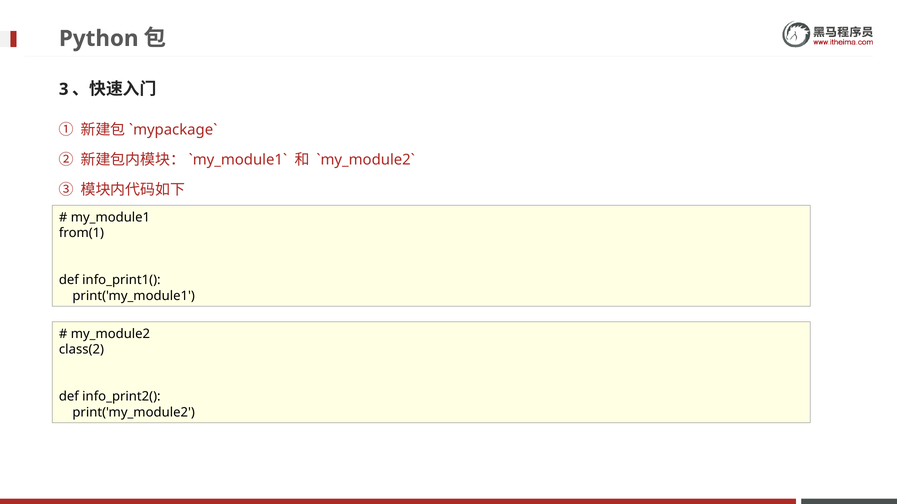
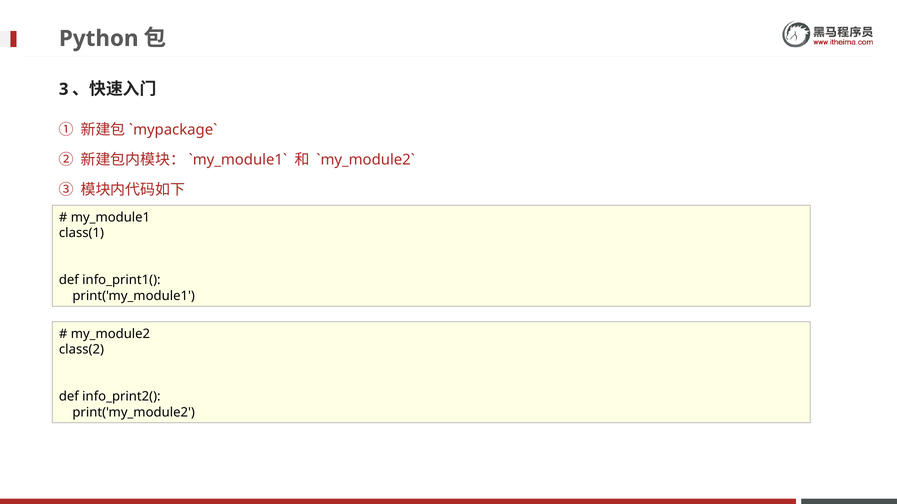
from(1: from(1 -> class(1 (81, 233)
